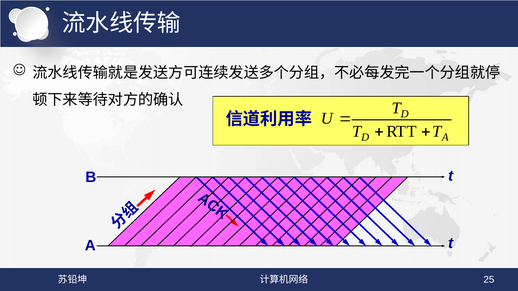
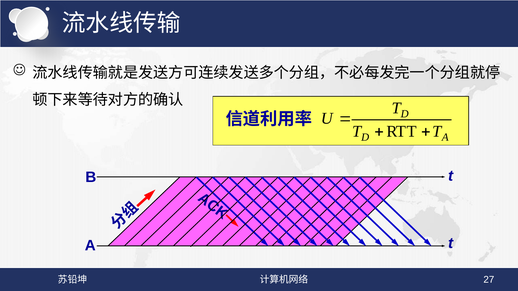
25: 25 -> 27 (489, 280)
